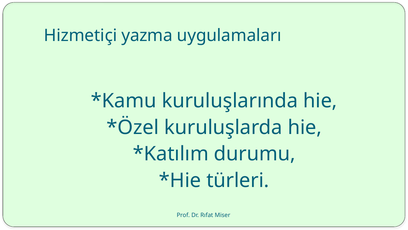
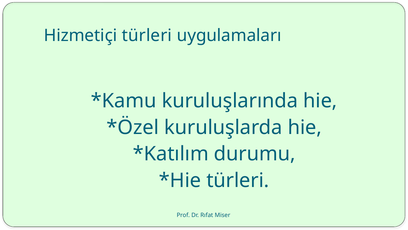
Hizmetiçi yazma: yazma -> türleri (147, 35)
